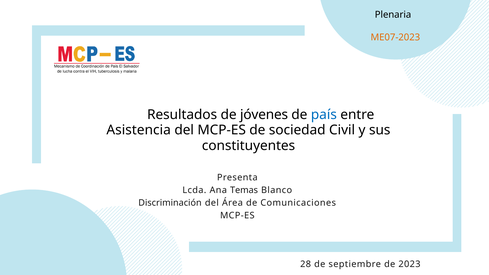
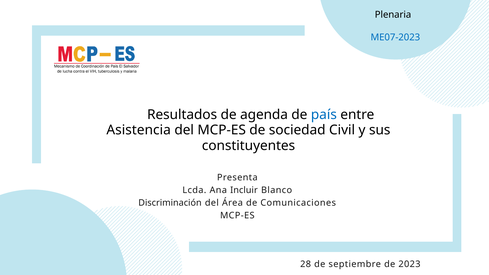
ME07-2023 colour: orange -> blue (395, 37)
jóvenes: jóvenes -> agenda (264, 115)
Temas: Temas -> Incluir (244, 190)
